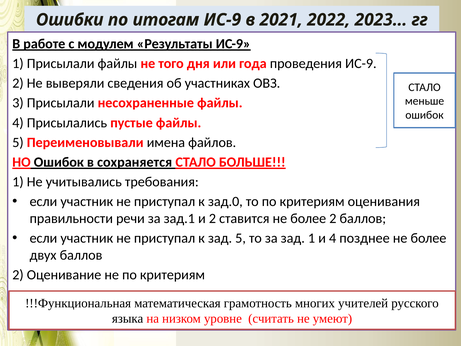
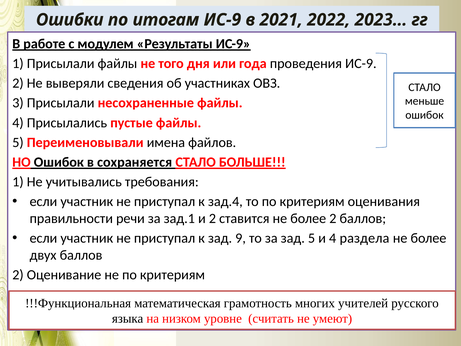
зад.0: зад.0 -> зад.4 (225, 201)
зад 5: 5 -> 9 (241, 238)
зад 1: 1 -> 5 (312, 238)
позднее: позднее -> раздела (364, 238)
